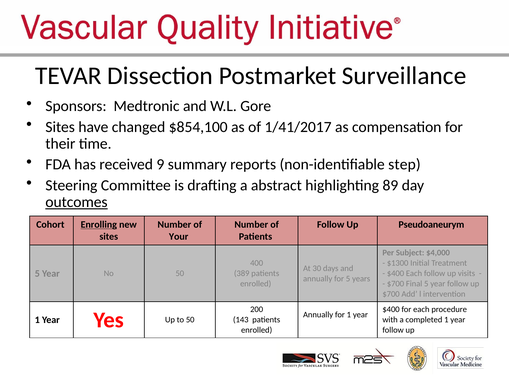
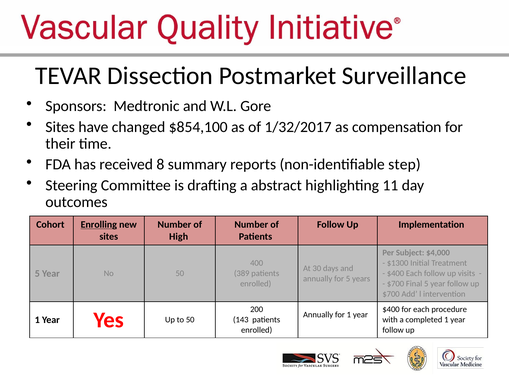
1/41/2017: 1/41/2017 -> 1/32/2017 (298, 127)
9: 9 -> 8 (160, 165)
89: 89 -> 11 (390, 186)
outcomes underline: present -> none (76, 202)
Pseudoaneurym: Pseudoaneurym -> Implementation (431, 225)
Your: Your -> High (179, 237)
